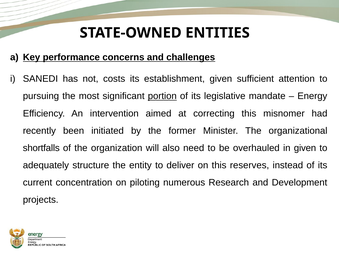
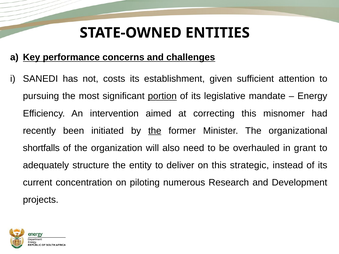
the underline: none -> present (155, 131)
in given: given -> grant (305, 148)
reserves: reserves -> strategic (250, 165)
